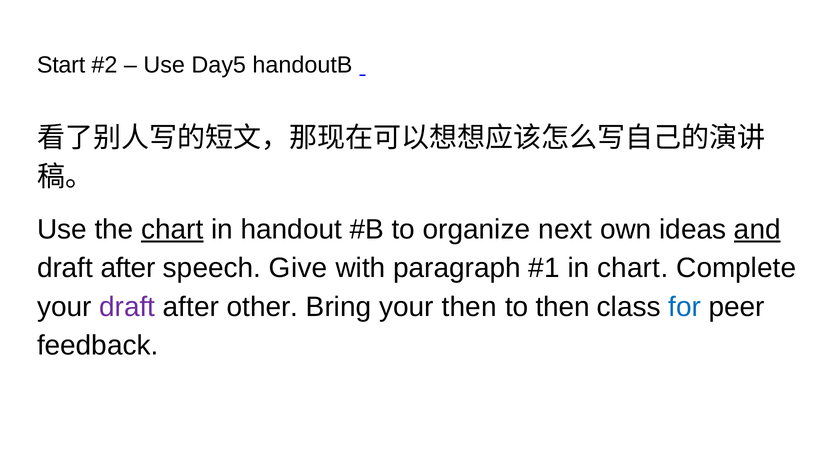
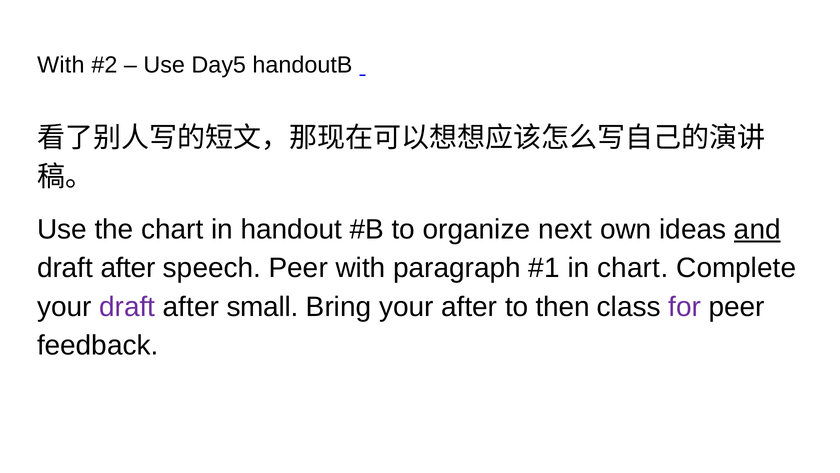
Start: Start -> With (61, 65)
chart underline: present -> none (172, 229)
speech Give: Give -> Peer (298, 268)
other: other -> small (263, 307)
your then: then -> after (469, 307)
for colour: blue -> purple (685, 307)
